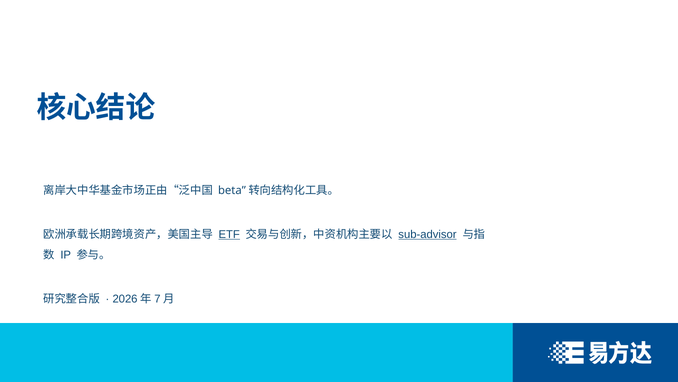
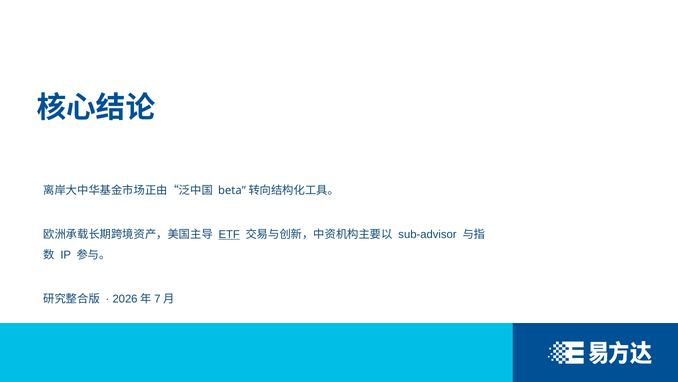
sub-advisor underline: present -> none (427, 234)
